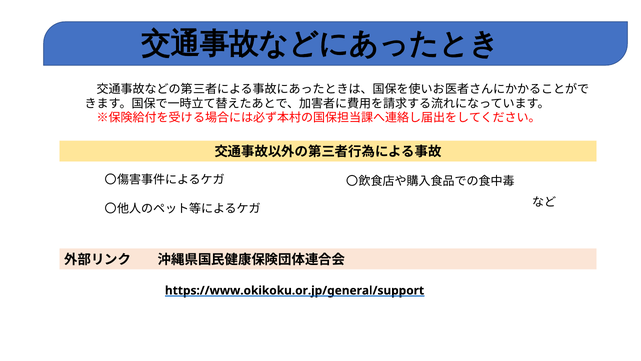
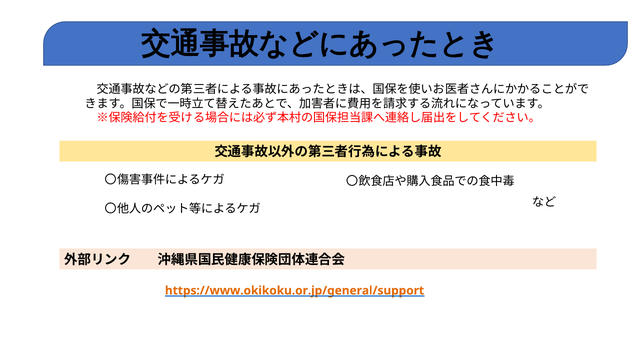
https://www.okikoku.or.jp/general/support colour: black -> orange (295, 290)
